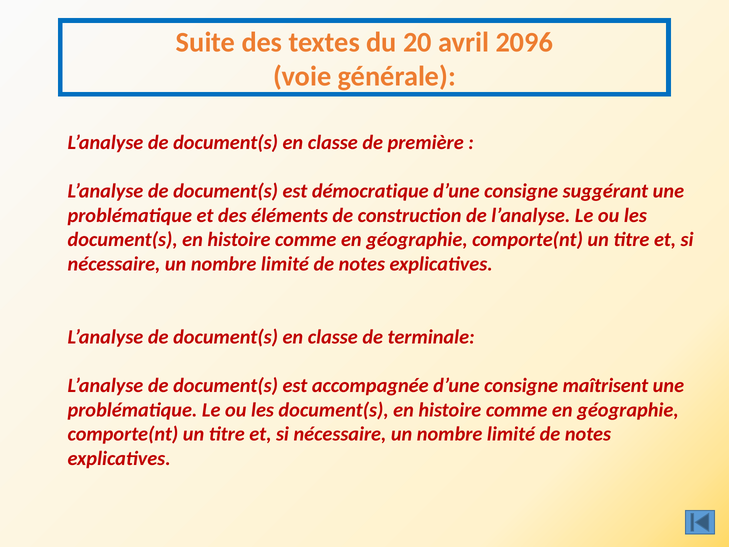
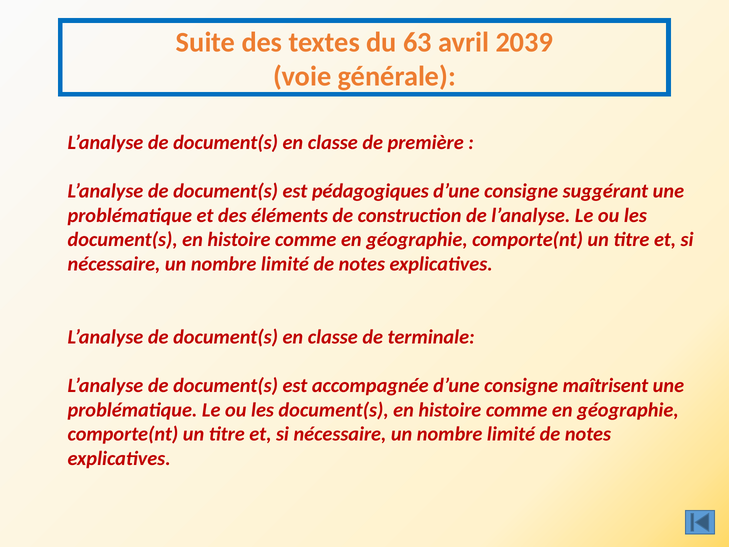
20: 20 -> 63 (417, 42)
2096: 2096 -> 2039 (524, 42)
démocratique: démocratique -> pédagogiques (370, 191)
